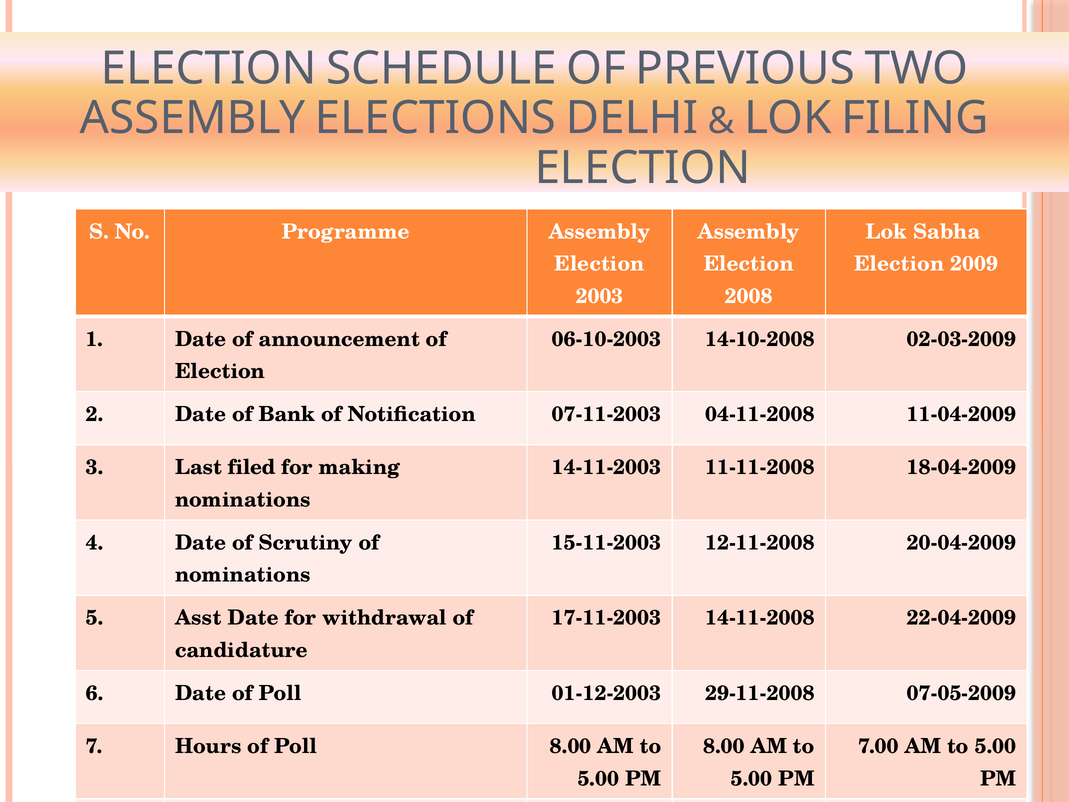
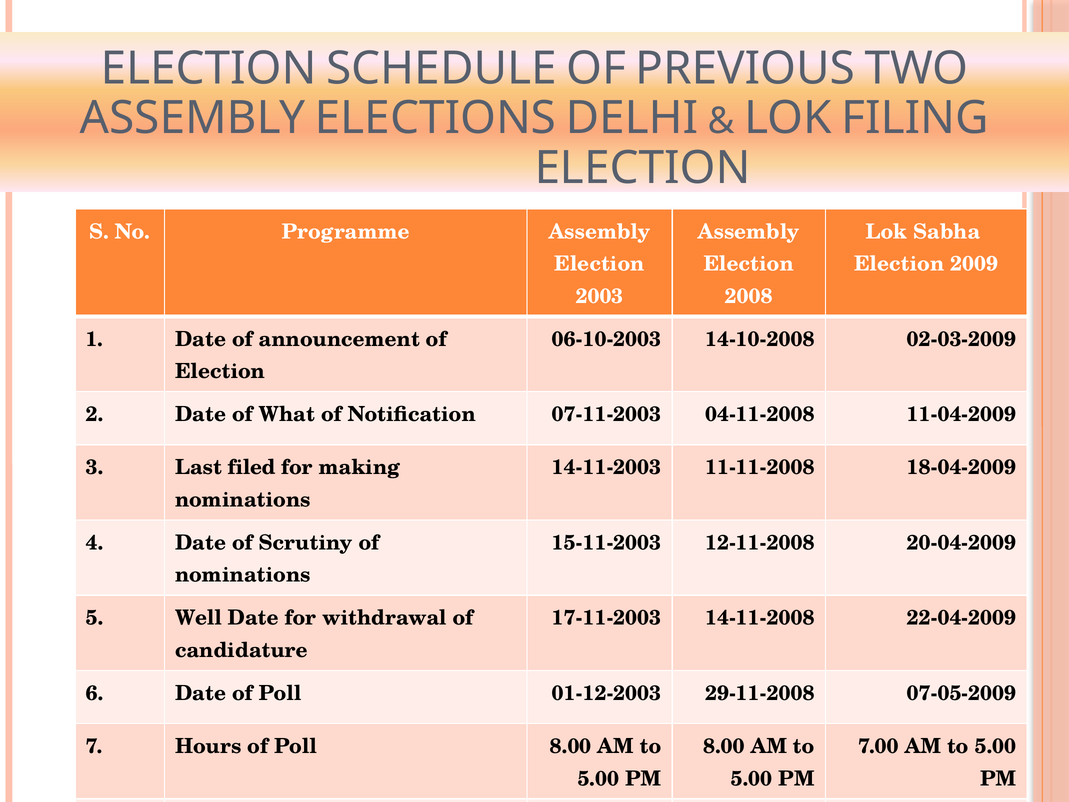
Bank: Bank -> What (287, 414)
Asst: Asst -> Well (199, 618)
